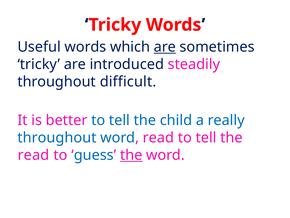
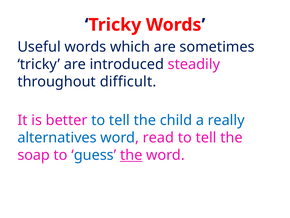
are underline: present -> none (165, 47)
throughout: throughout -> alternatives (57, 137)
read: read -> soap (34, 155)
